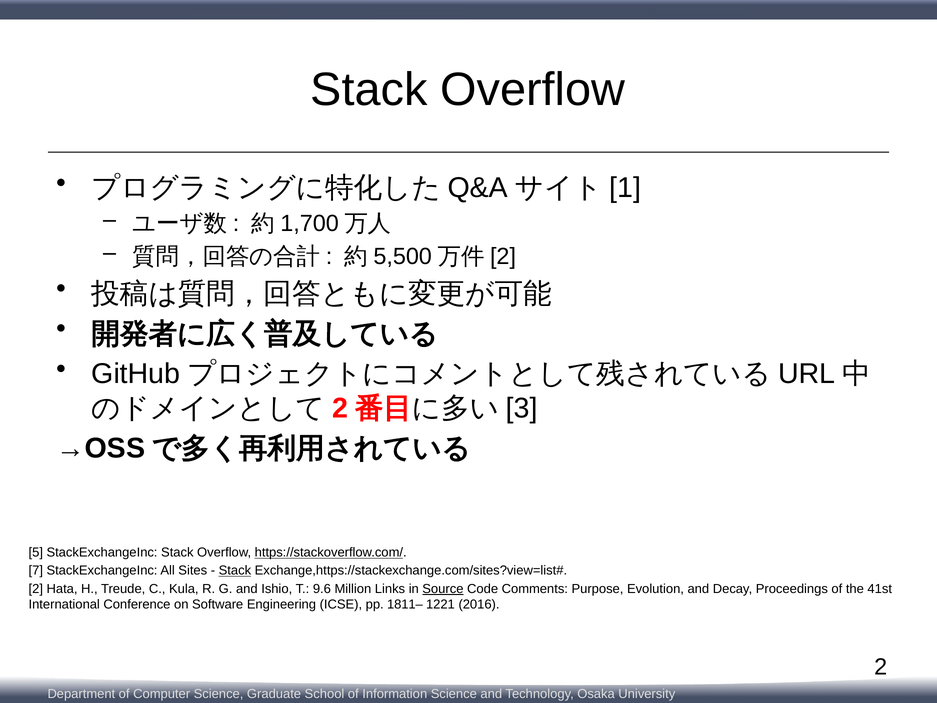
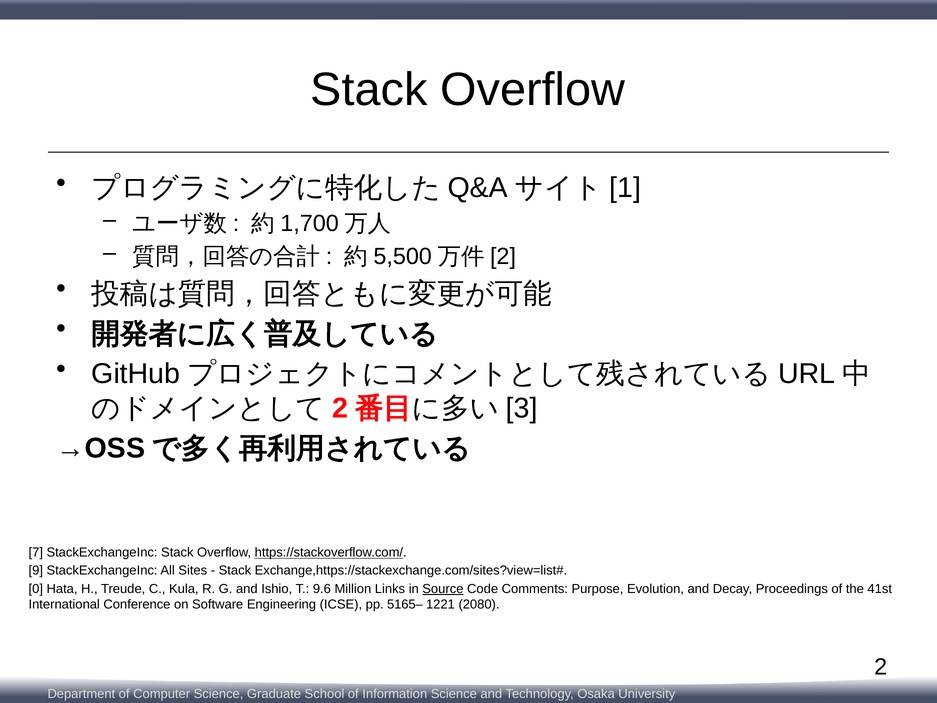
5: 5 -> 7 (36, 552)
7: 7 -> 9 (36, 570)
Stack underline: present -> none (235, 570)
2: 2 -> 0 (36, 589)
1811–: 1811– -> 5165– (405, 604)
2016: 2016 -> 2080 (479, 604)
